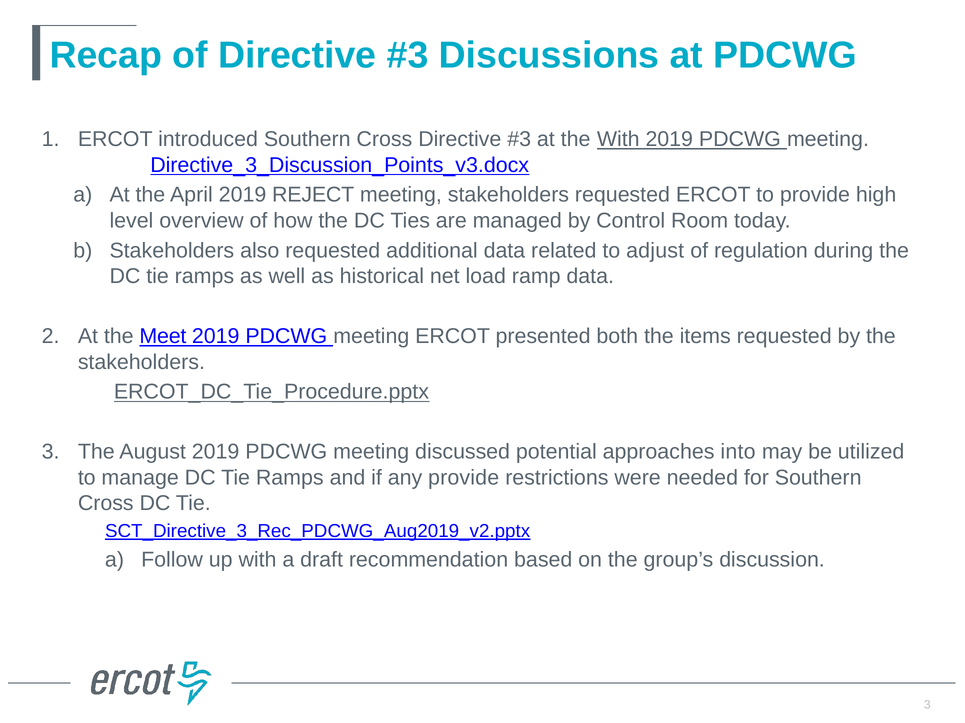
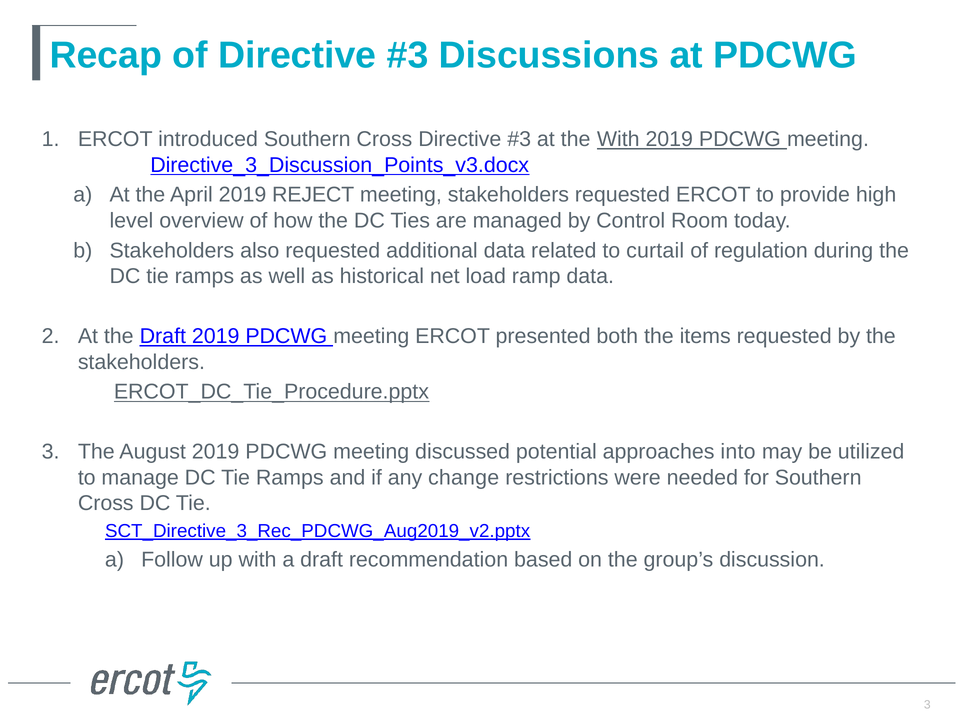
adjust: adjust -> curtail (655, 251)
the Meet: Meet -> Draft (163, 337)
any provide: provide -> change (464, 478)
